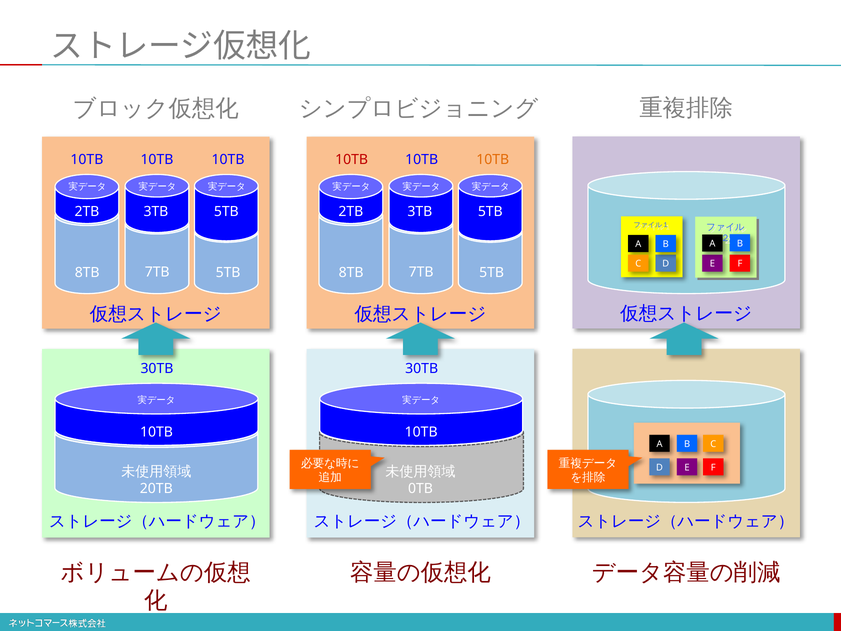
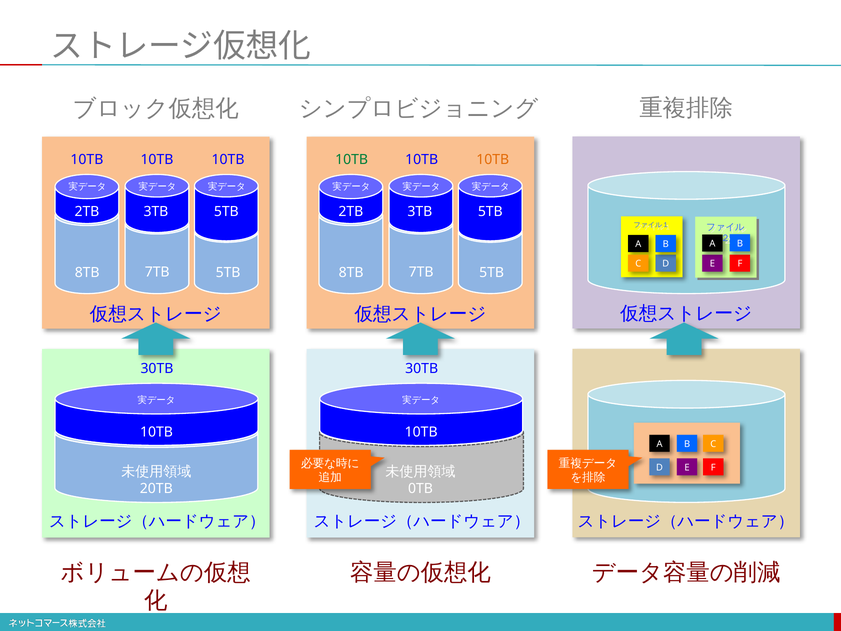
10TB colour: red -> green (352, 160)
